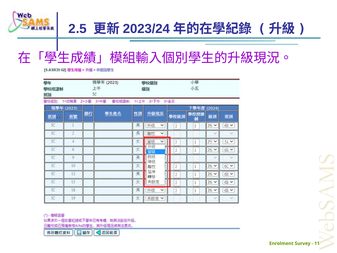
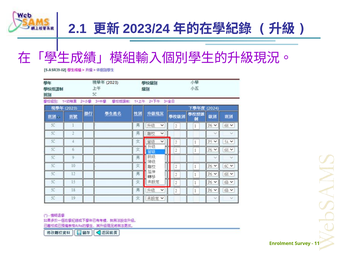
2.5: 2.5 -> 2.1 (78, 29)
